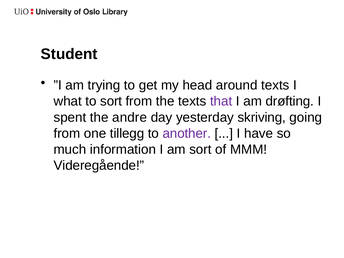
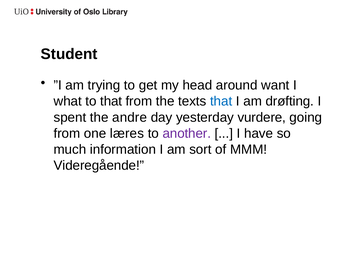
around texts: texts -> want (275, 85)
to sort: sort -> that (111, 101)
that colour: purple -> blue (221, 101)
skriving: skriving -> vurdere (262, 117)
tillegg: tillegg -> læres (127, 133)
